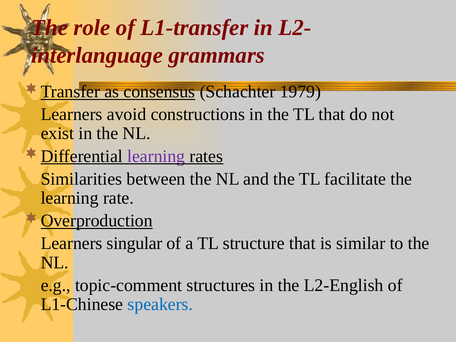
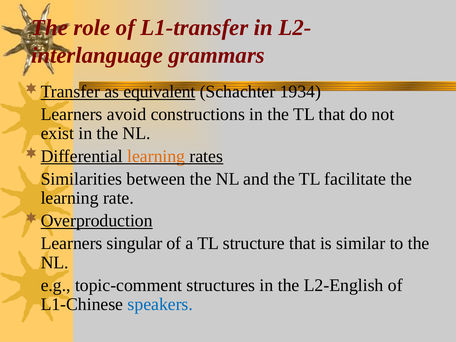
consensus: consensus -> equivalent (159, 92)
1979: 1979 -> 1934 (300, 92)
learning colour: purple -> orange (156, 156)
